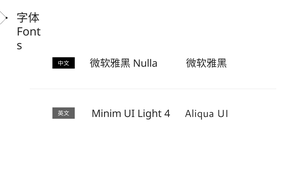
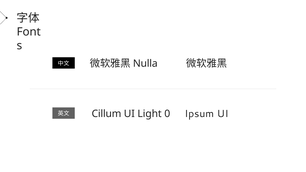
Aliqua: Aliqua -> Ipsum (199, 114)
Minim: Minim -> Cillum (106, 114)
4: 4 -> 0 (167, 114)
